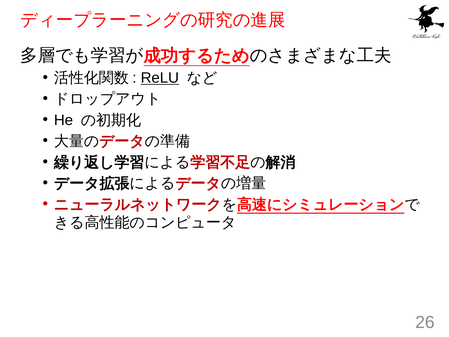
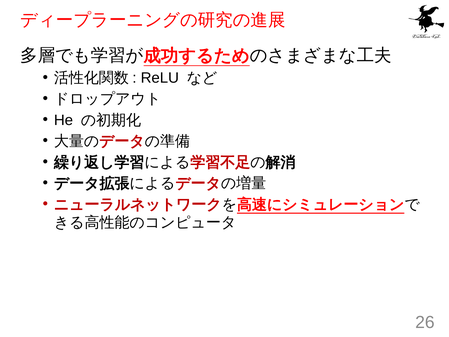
ReLU underline: present -> none (160, 78)
